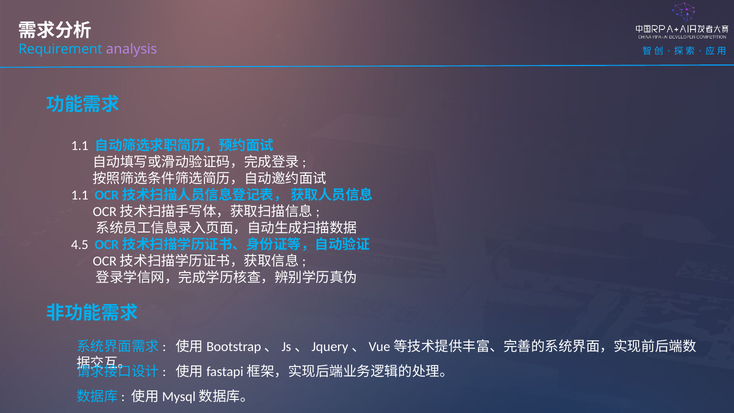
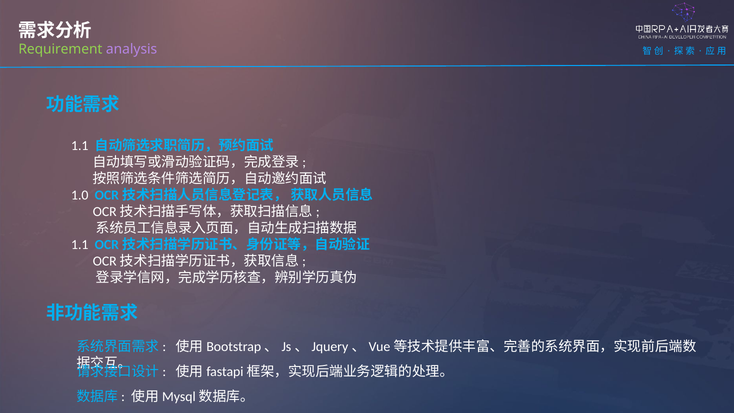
Requirement colour: light blue -> light green (60, 49)
1.1: 1.1 -> 1.0 (80, 195)
4.5: 4.5 -> 1.1 (80, 245)
